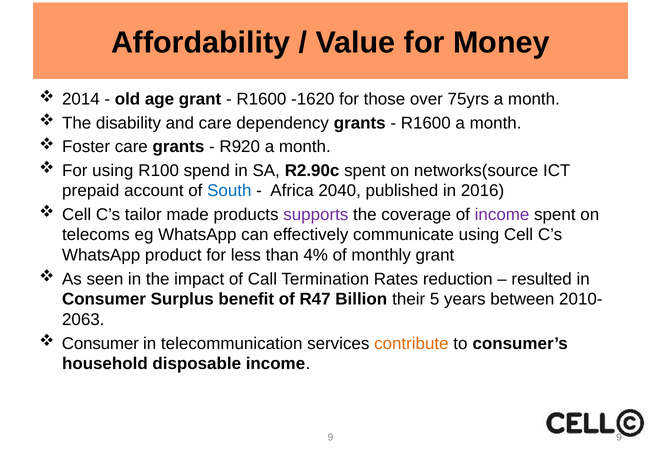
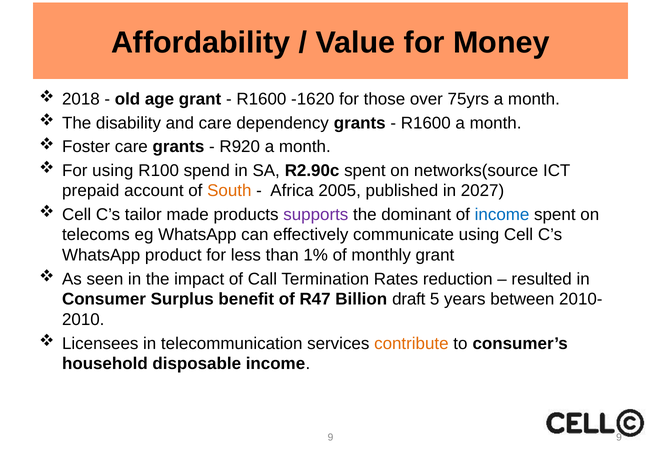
2014: 2014 -> 2018 (81, 99)
South colour: blue -> orange (229, 191)
2040: 2040 -> 2005 (340, 191)
2016: 2016 -> 2027 (483, 191)
coverage: coverage -> dominant (416, 214)
income colour: purple -> blue (502, 214)
4%: 4% -> 1% (316, 255)
their: their -> draft (409, 299)
2063: 2063 -> 2010 (83, 319)
Consumer: Consumer -> Licensees (100, 343)
